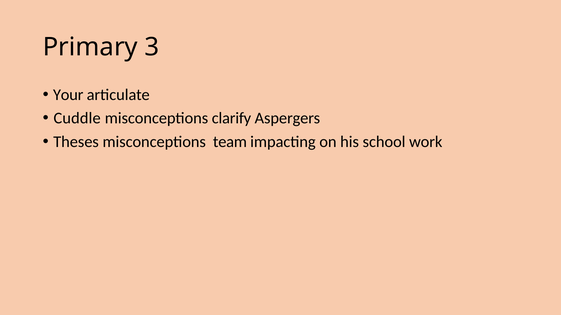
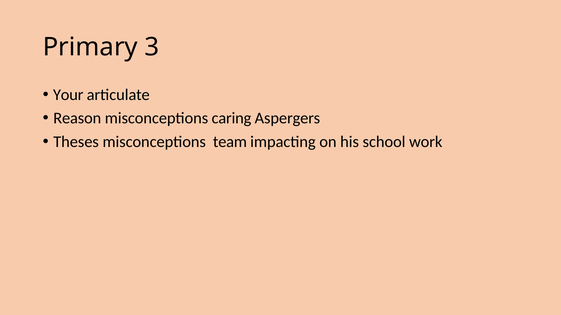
Cuddle: Cuddle -> Reason (77, 118)
clarify: clarify -> caring (231, 118)
